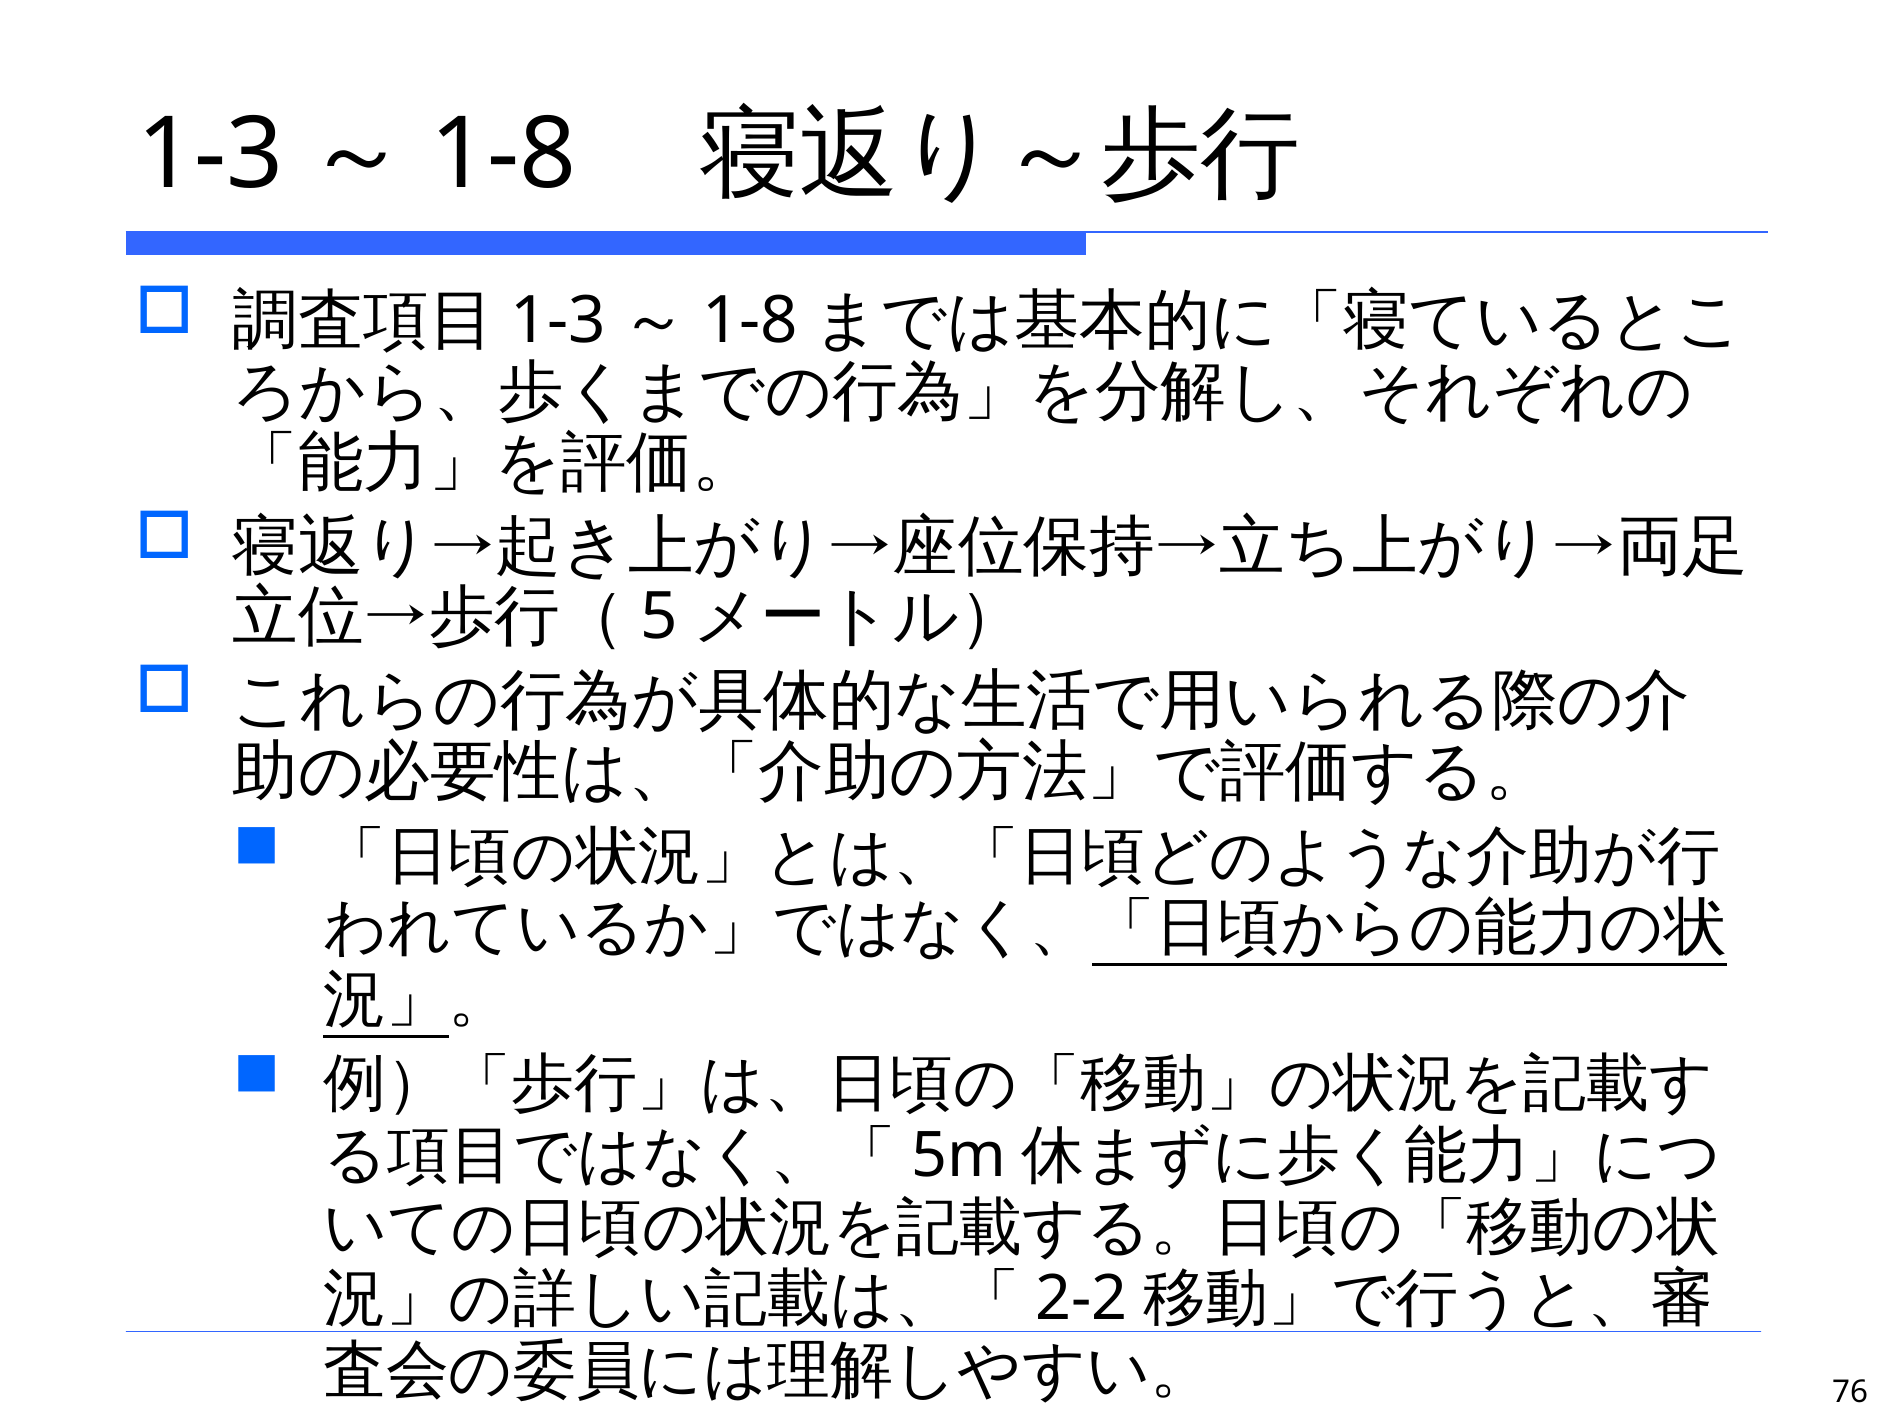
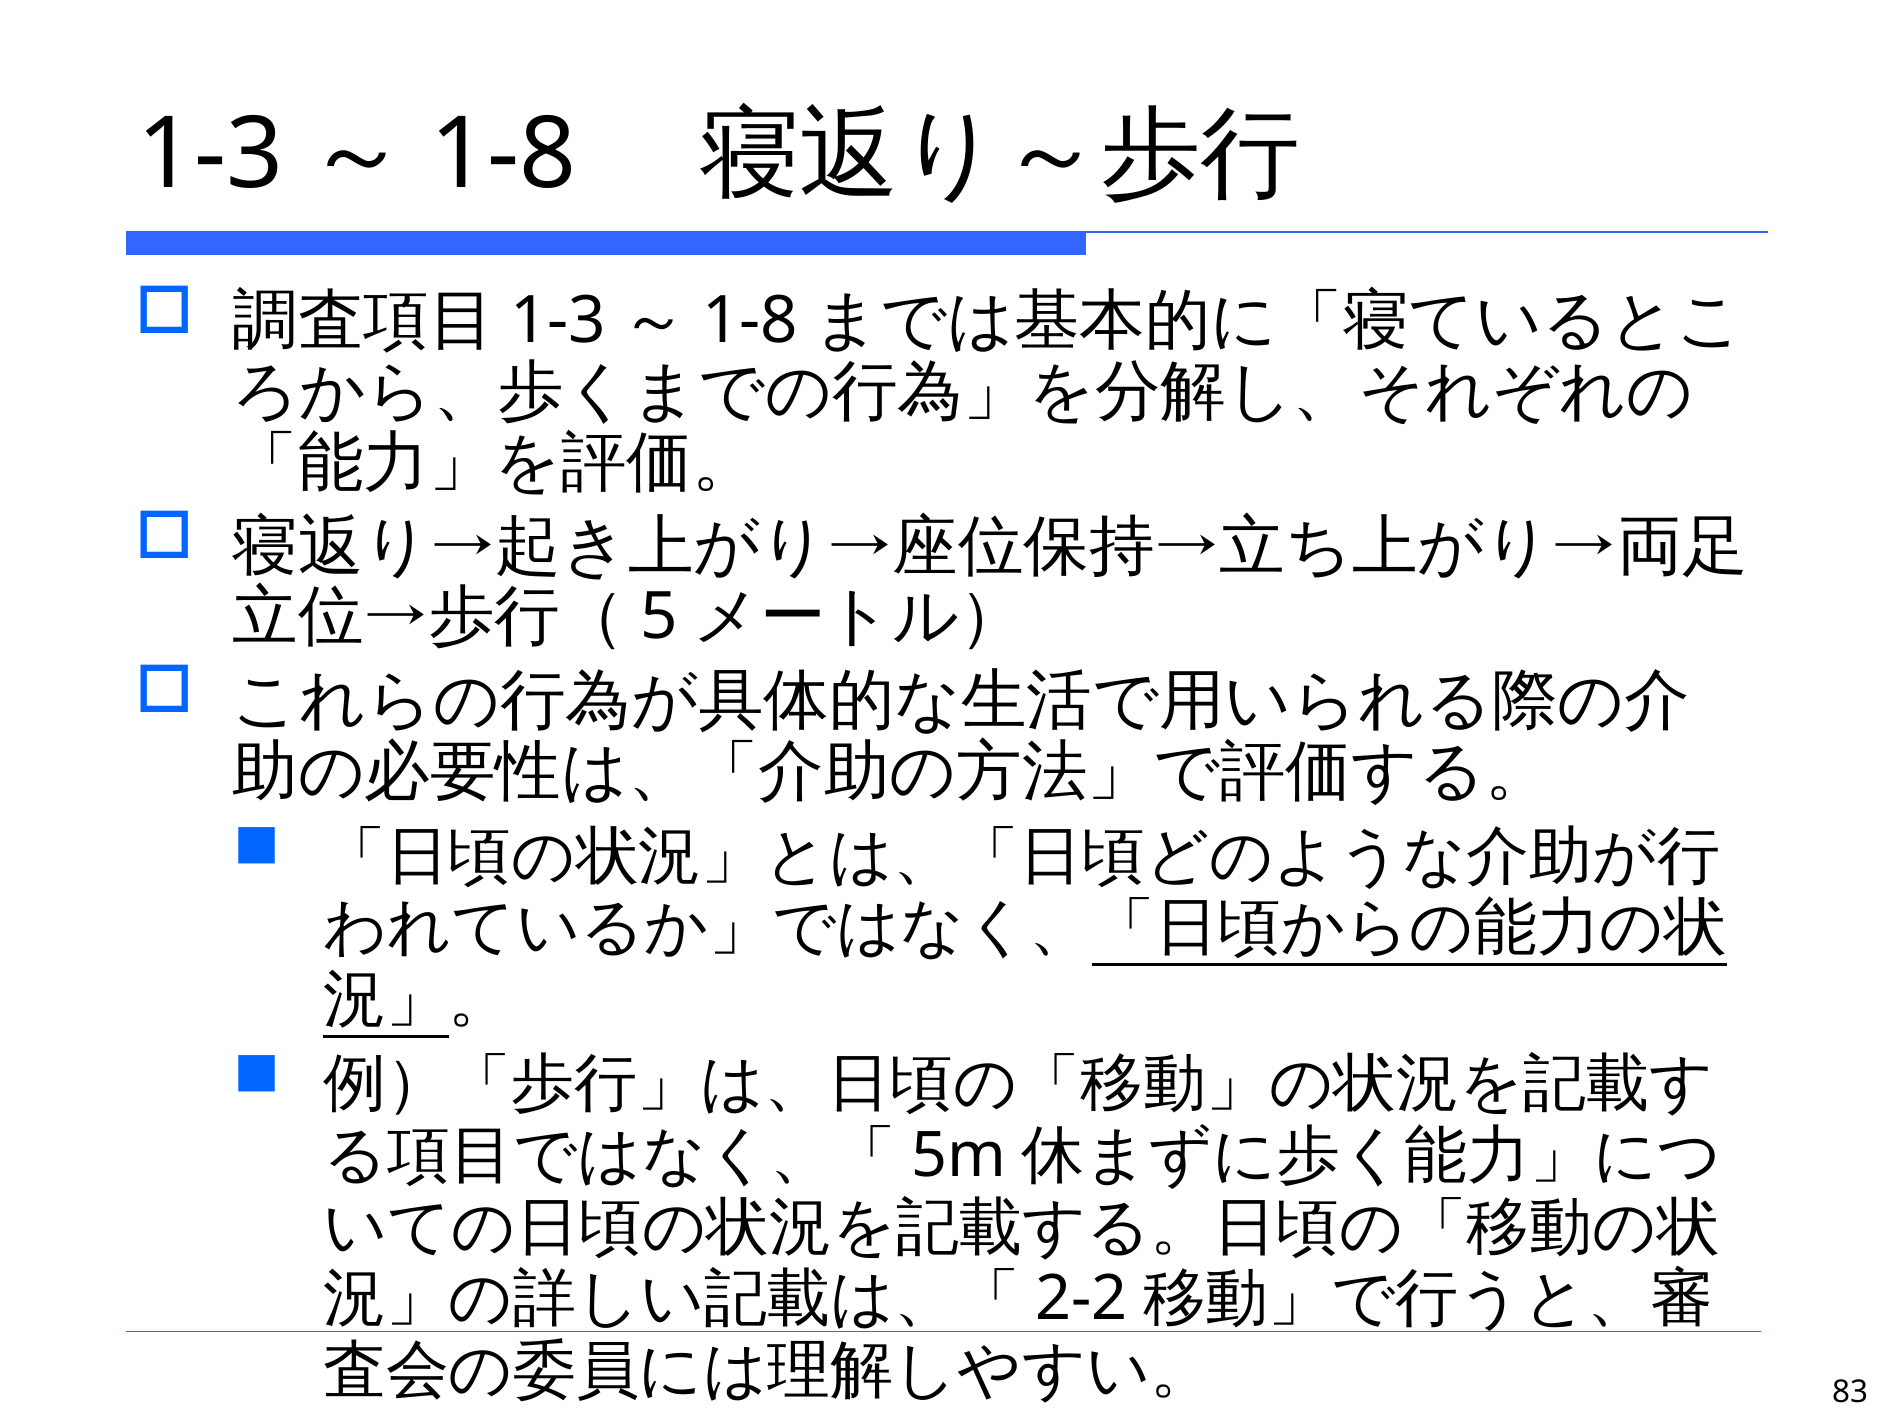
76: 76 -> 83 (1850, 1392)
